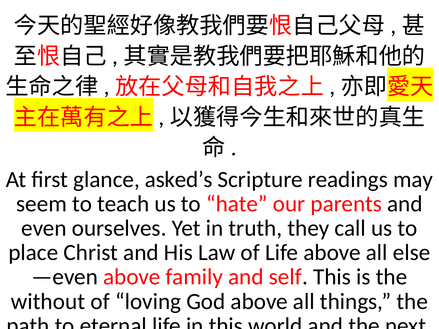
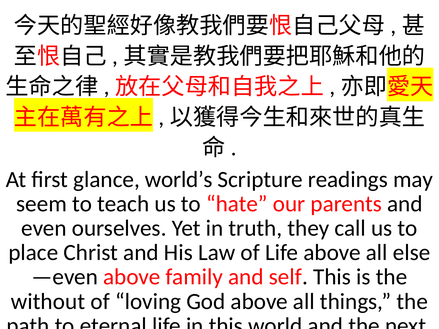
asked’s: asked’s -> world’s (179, 180)
